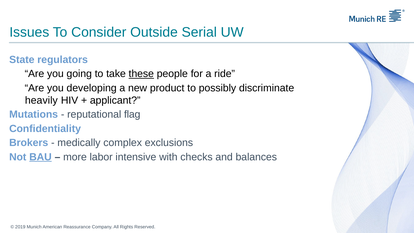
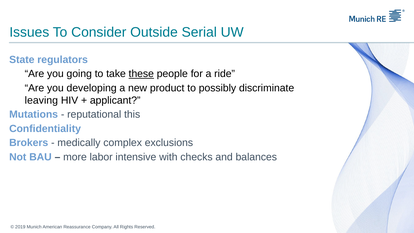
heavily: heavily -> leaving (41, 100)
flag: flag -> this (132, 114)
BAU underline: present -> none (40, 157)
